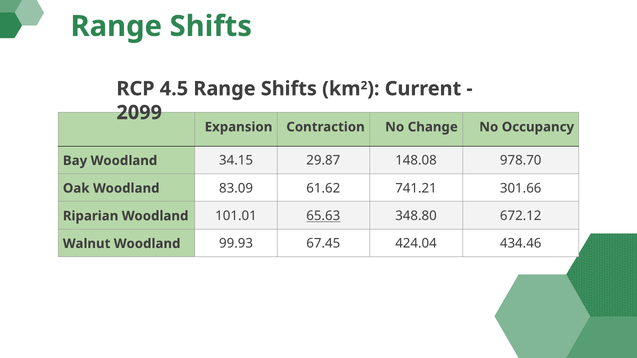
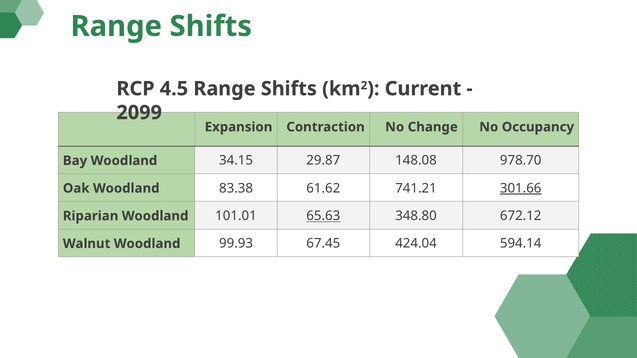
83.09: 83.09 -> 83.38 (236, 188)
301.66 underline: none -> present (521, 188)
434.46: 434.46 -> 594.14 (521, 244)
